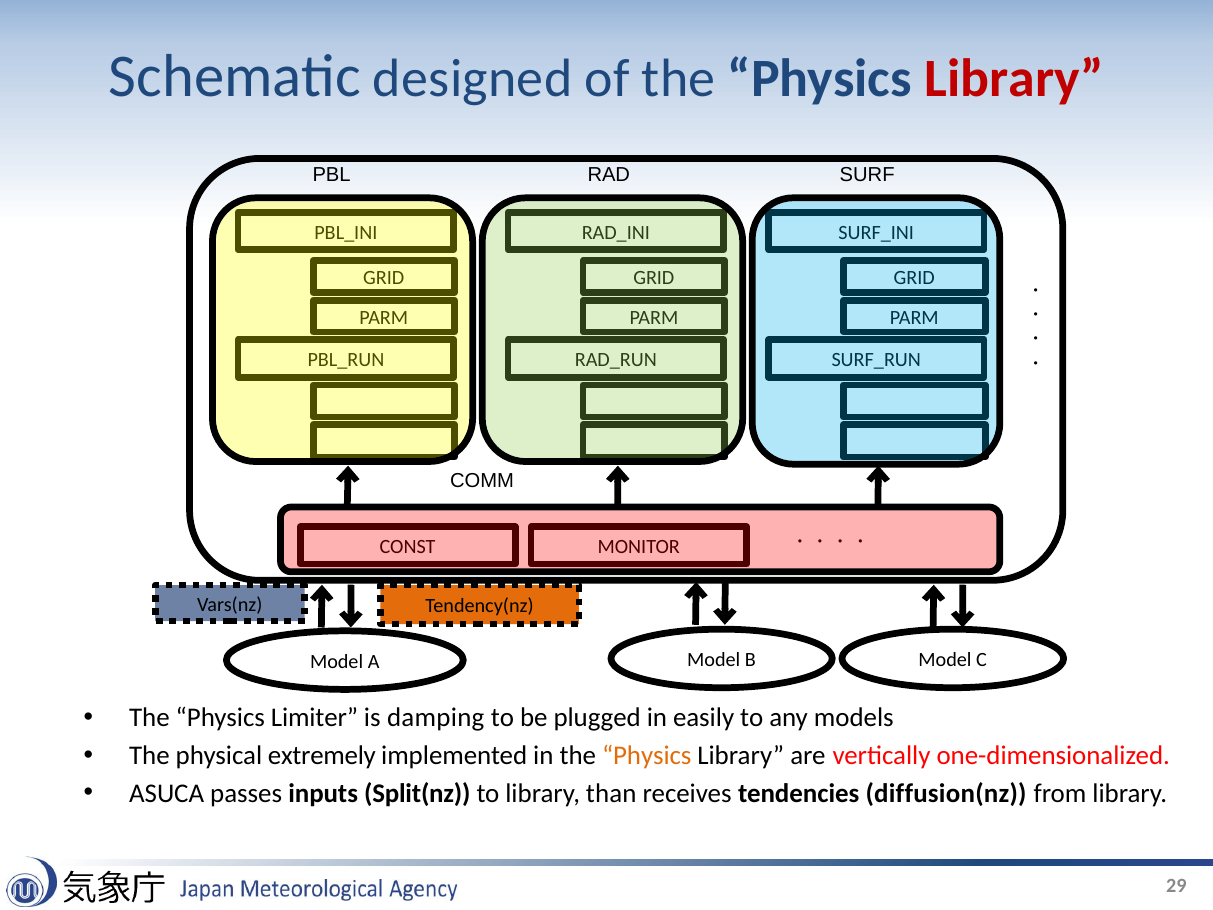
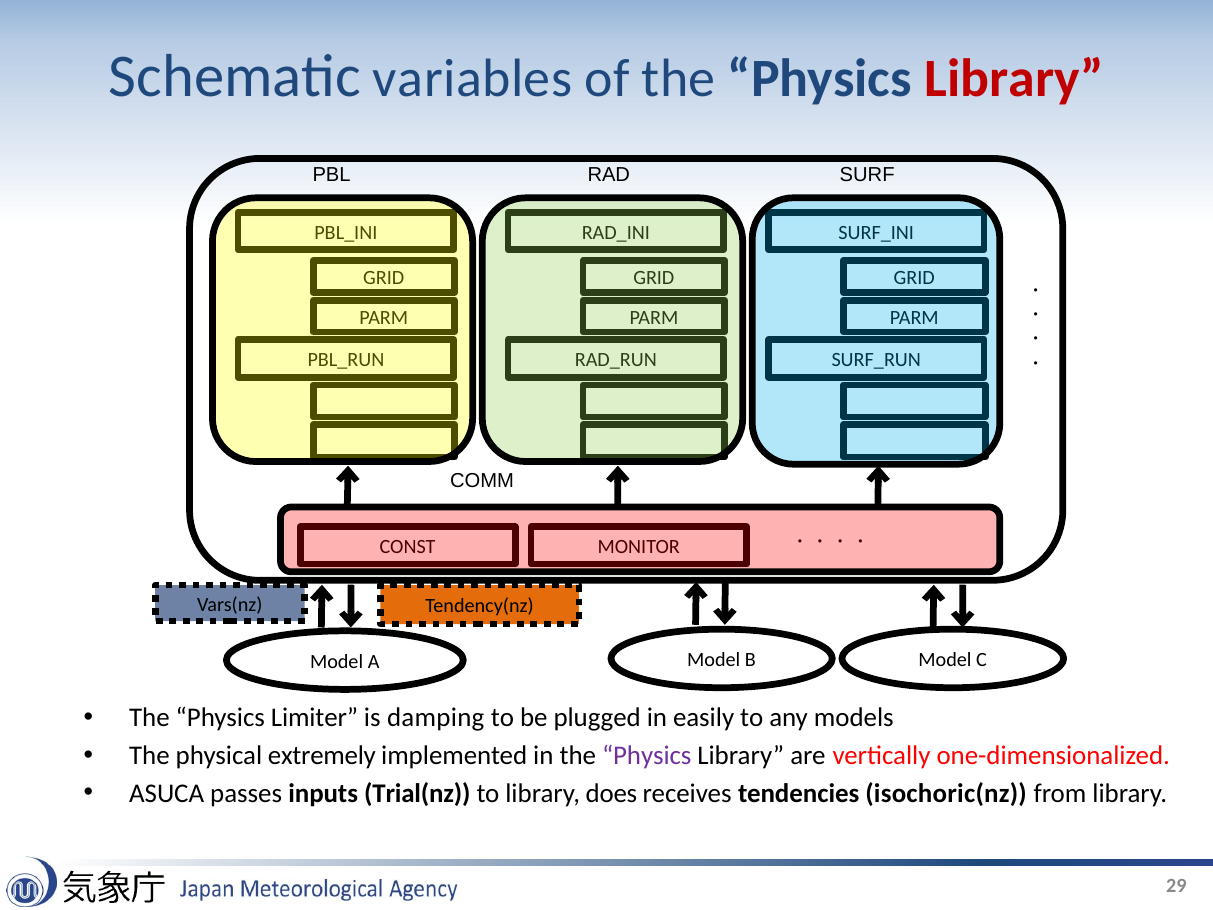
designed: designed -> variables (473, 79)
Physics colour: orange -> purple (647, 756)
Split(nz: Split(nz -> Trial(nz (417, 793)
than: than -> does (611, 793)
diffusion(nz: diffusion(nz -> isochoric(nz (946, 793)
